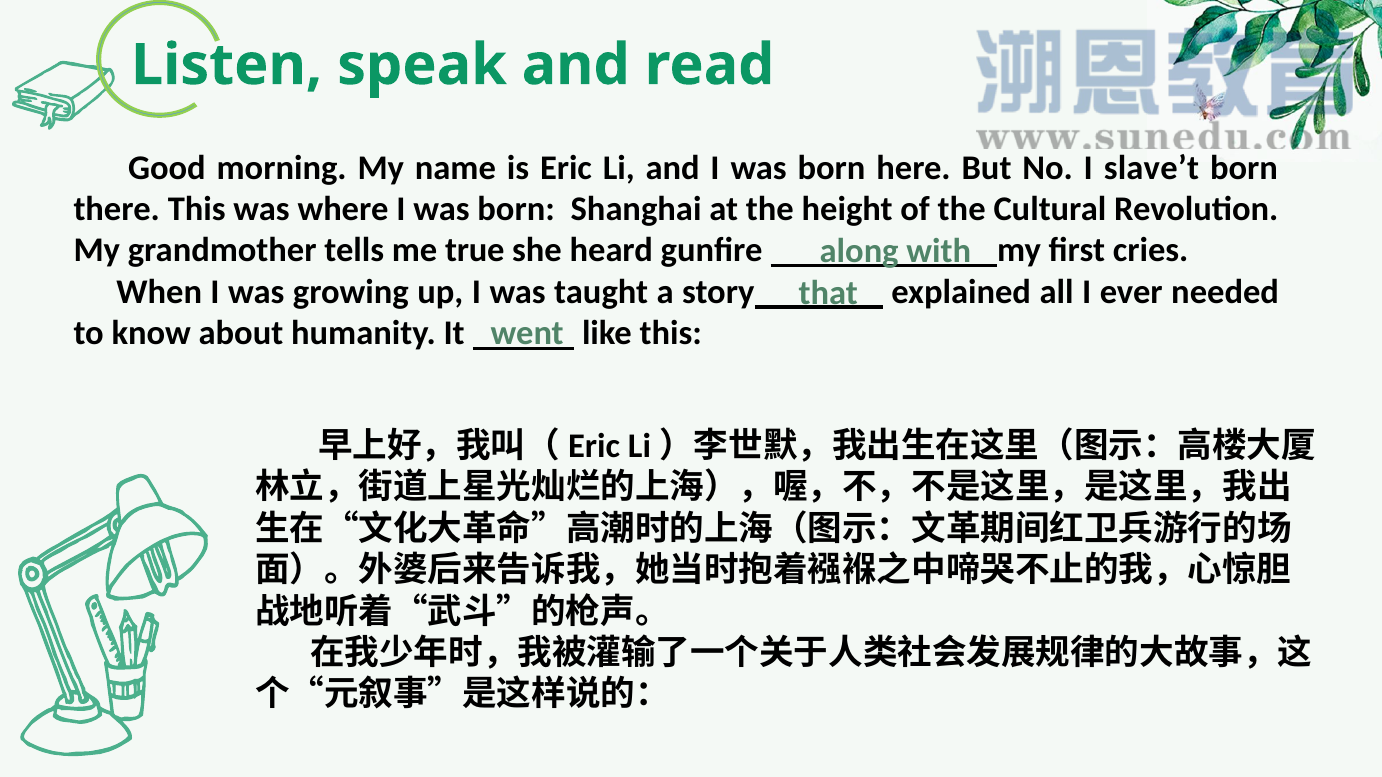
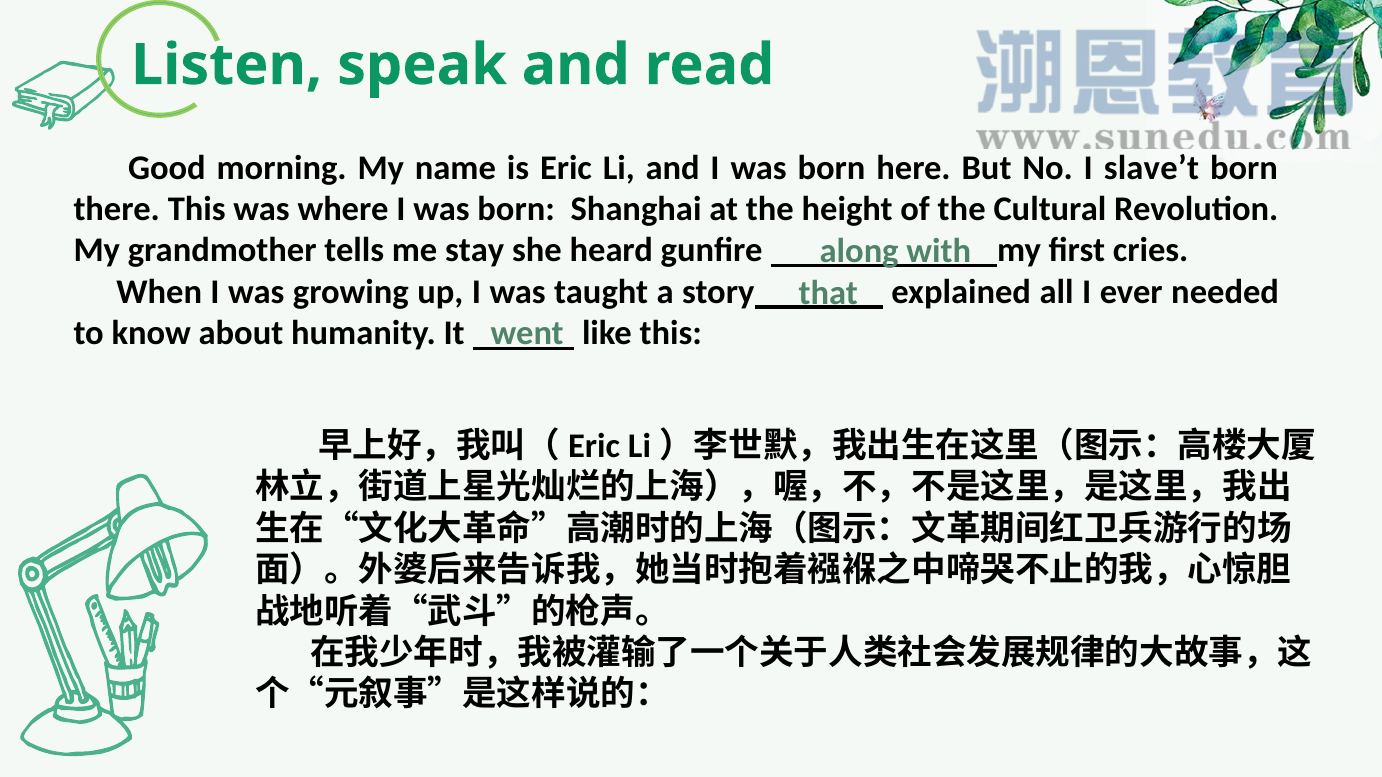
true: true -> stay (475, 251)
